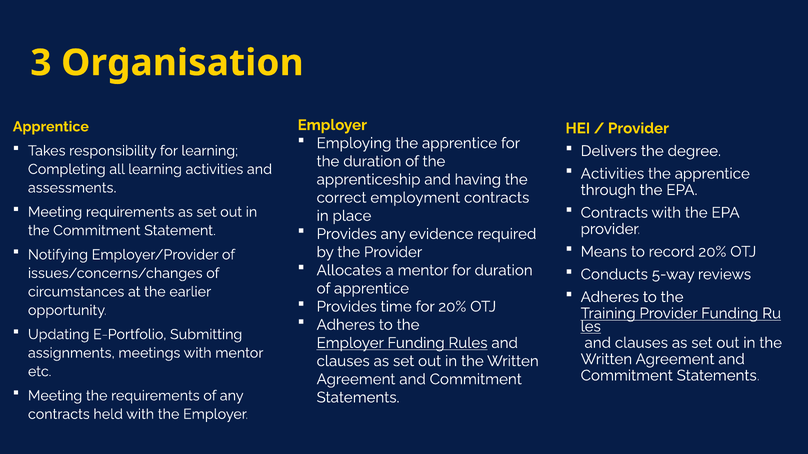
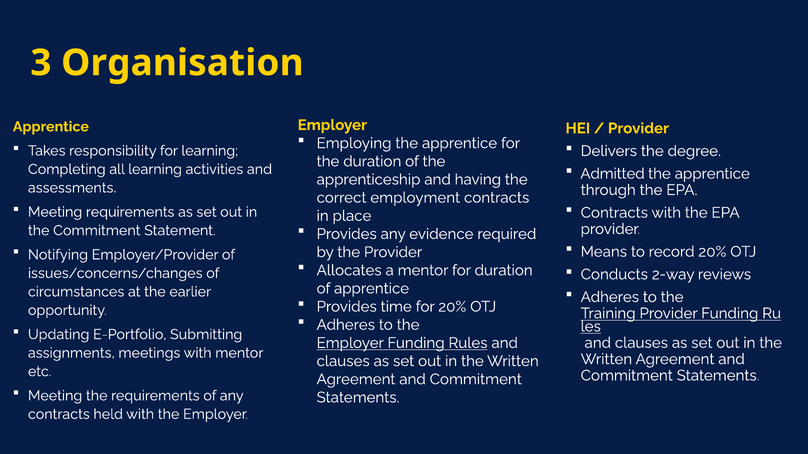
Activities: Activities -> Admitted (613, 174)
5-way: 5-way -> 2-way (673, 275)
